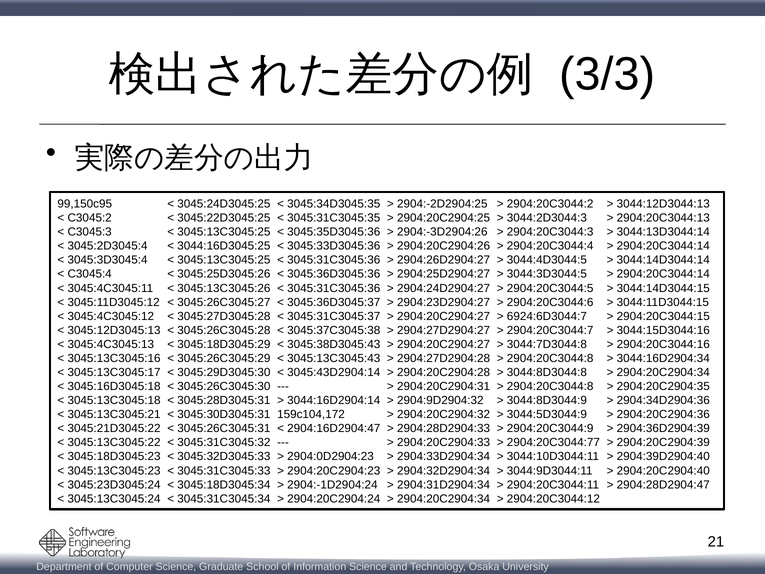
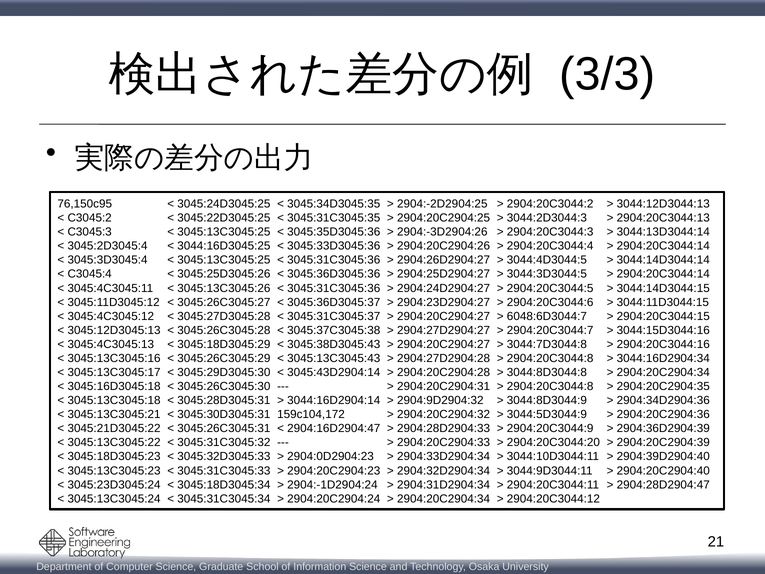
99,150c95: 99,150c95 -> 76,150c95 (85, 204)
6924:6D3044:7: 6924:6D3044:7 -> 6048:6D3044:7 (547, 316)
2904:20C3044:77: 2904:20C3044:77 -> 2904:20C3044:20 (553, 442)
